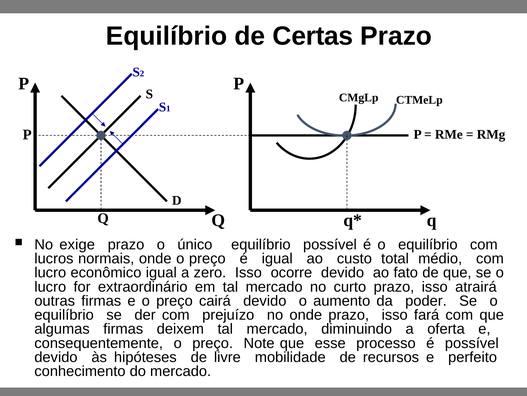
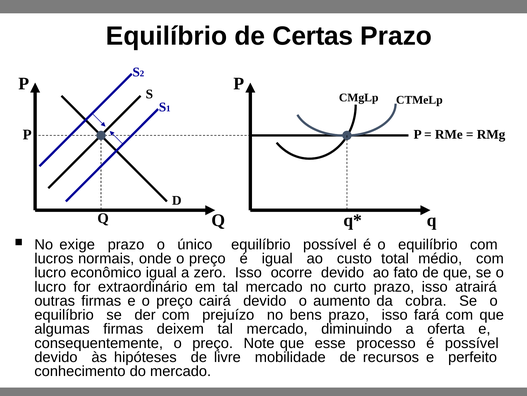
poder: poder -> cobra (426, 300)
no onde: onde -> bens (306, 314)
